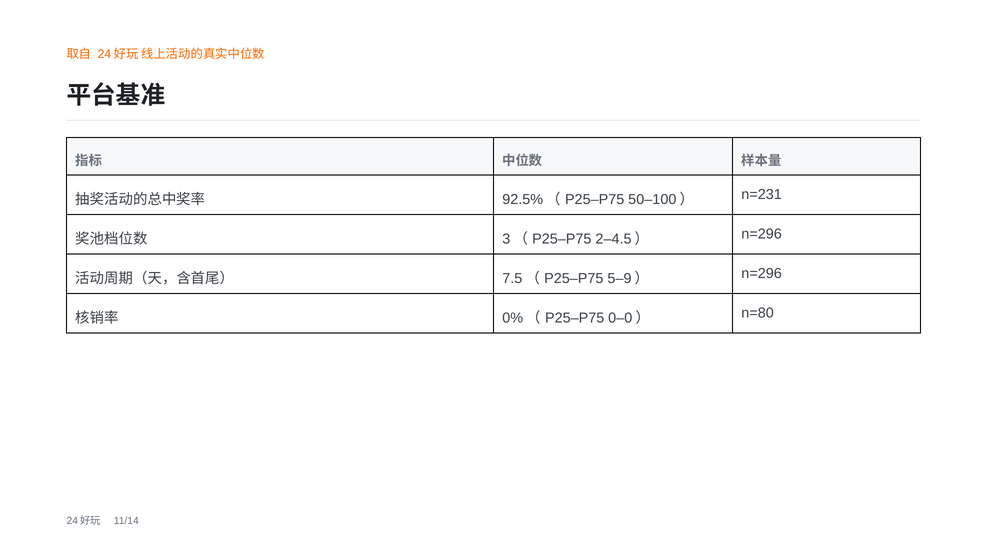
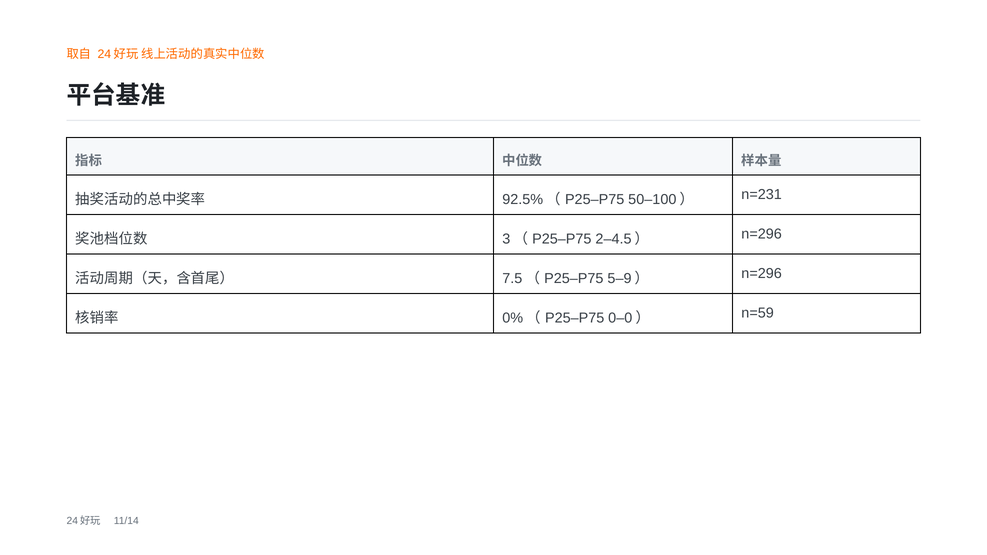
n=80: n=80 -> n=59 (758, 313)
